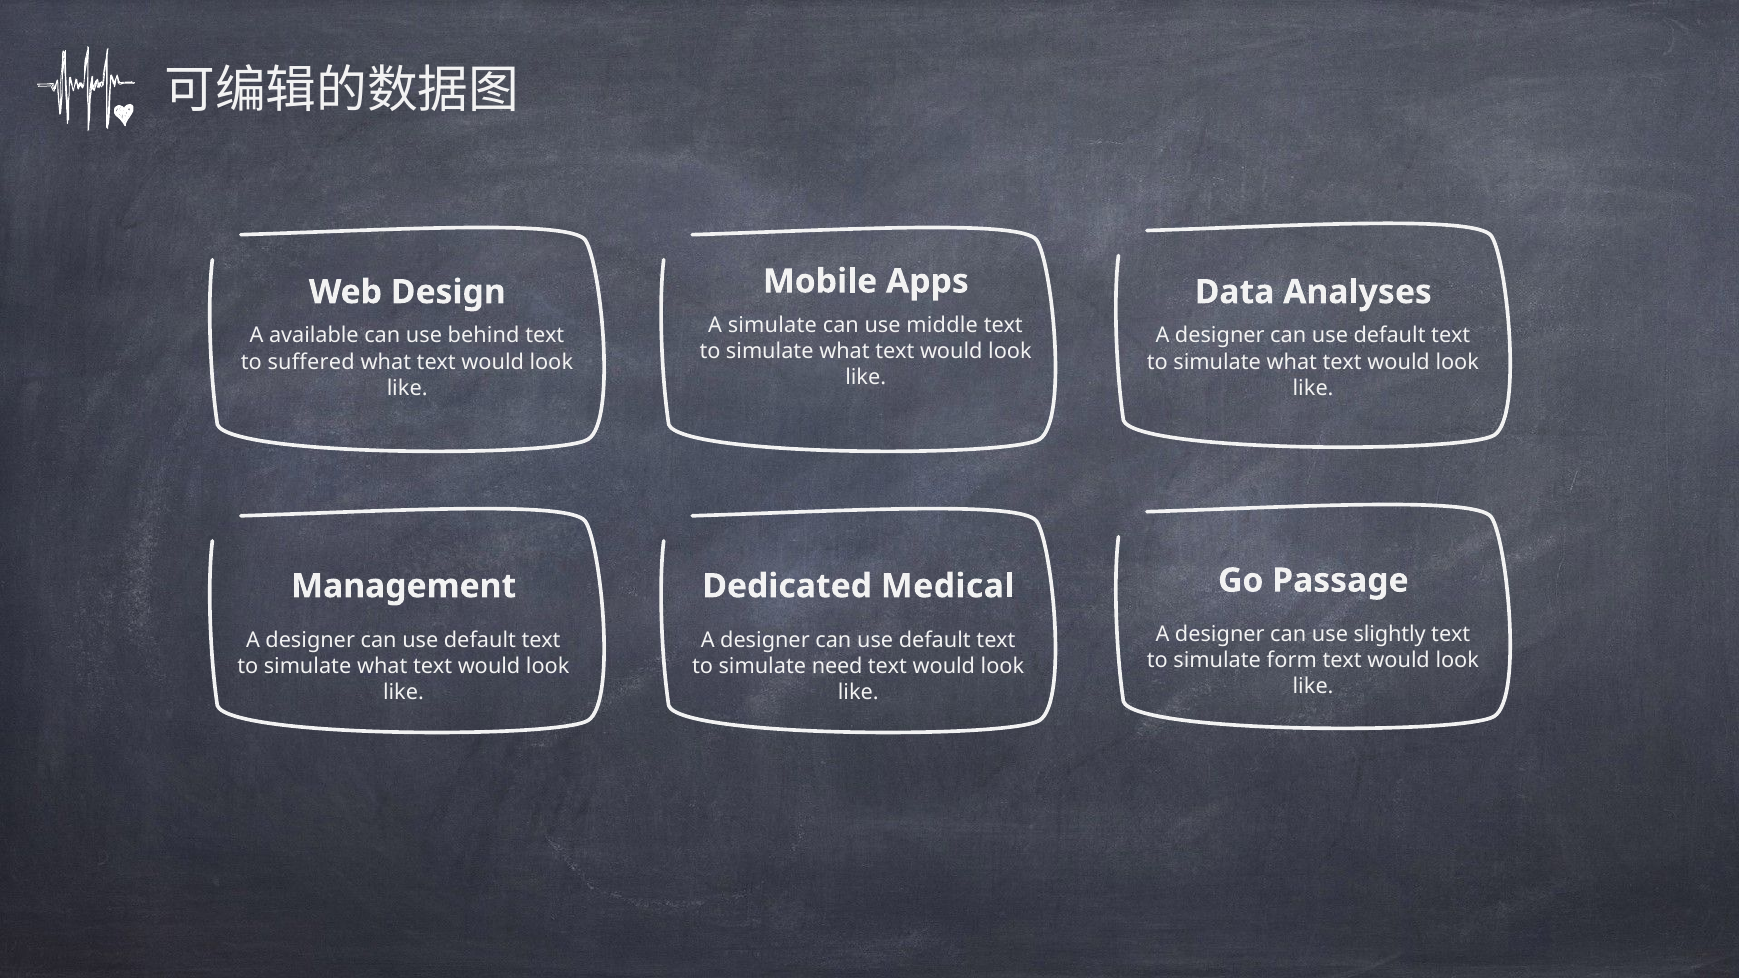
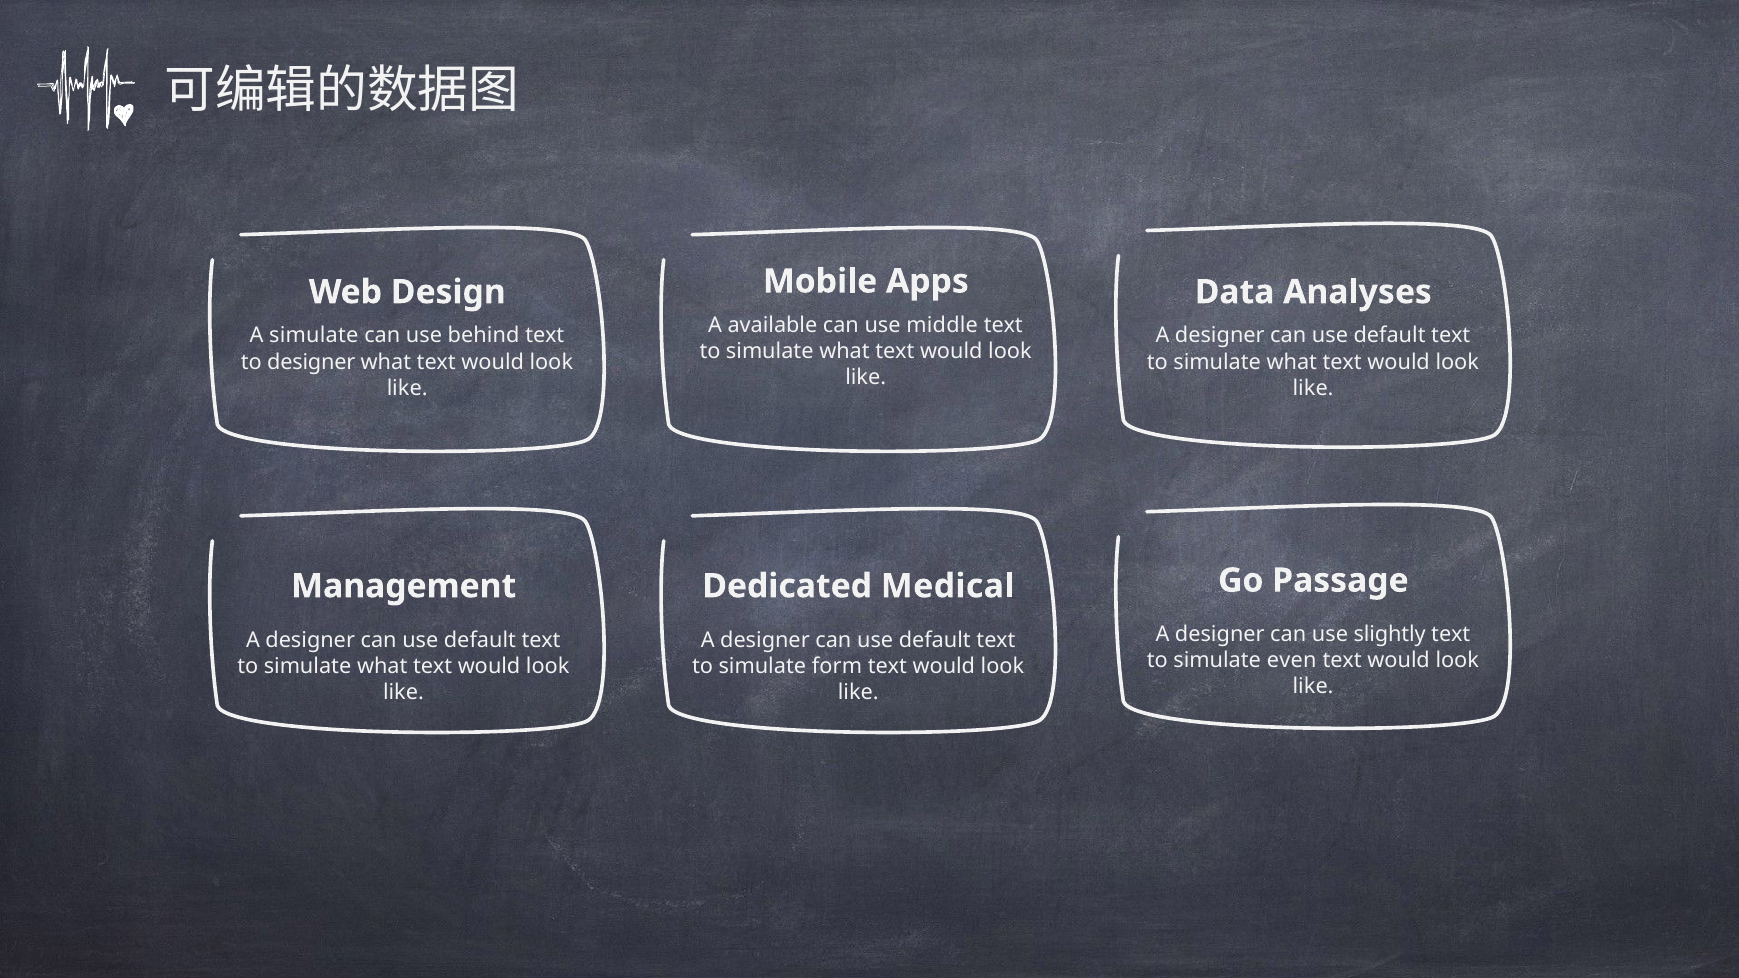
A simulate: simulate -> available (772, 325)
A available: available -> simulate (314, 336)
to suffered: suffered -> designer (311, 362)
form: form -> even (1292, 661)
need: need -> form (837, 667)
